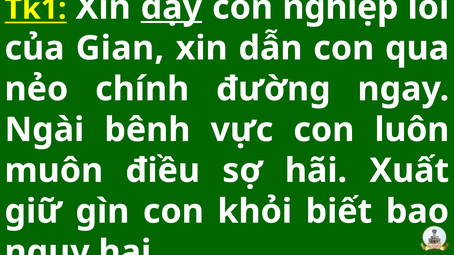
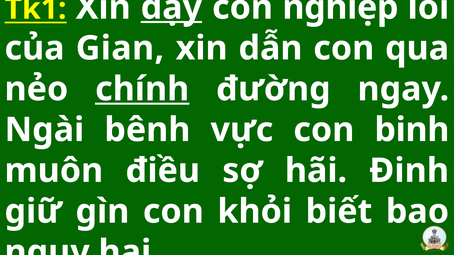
chính underline: none -> present (142, 89)
luôn: luôn -> binh (412, 130)
Xuất: Xuất -> Đinh (409, 171)
